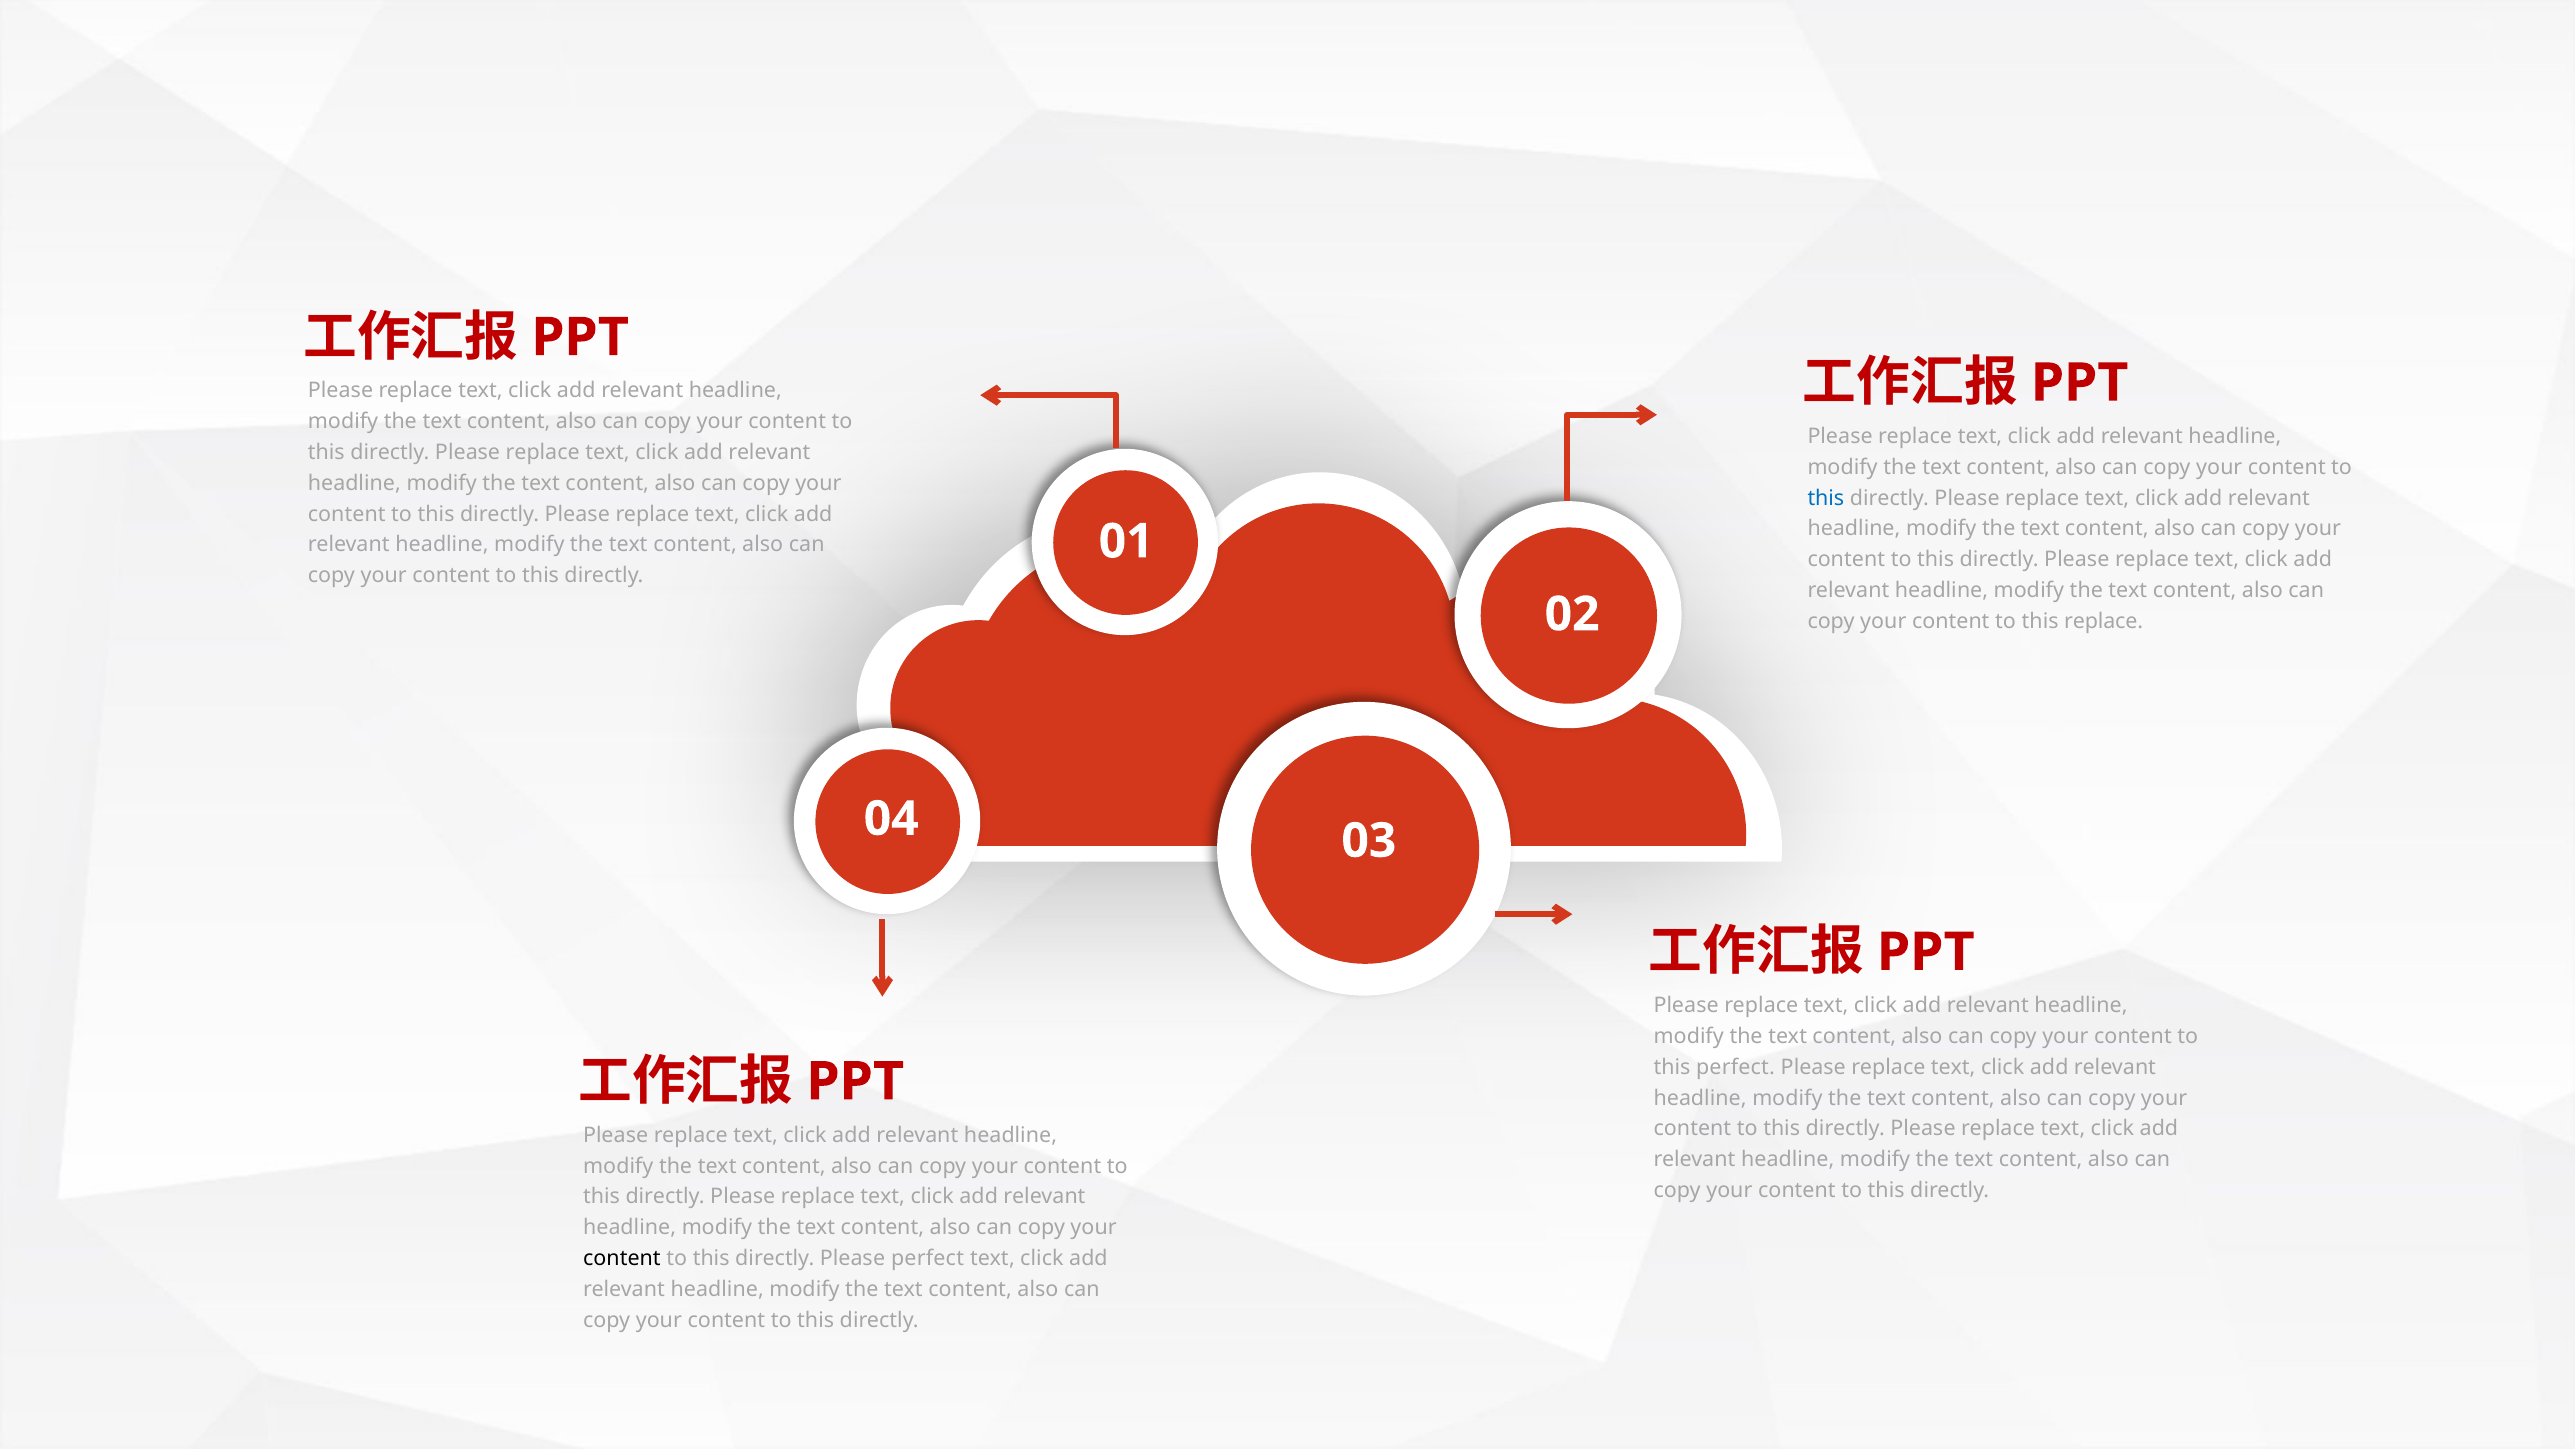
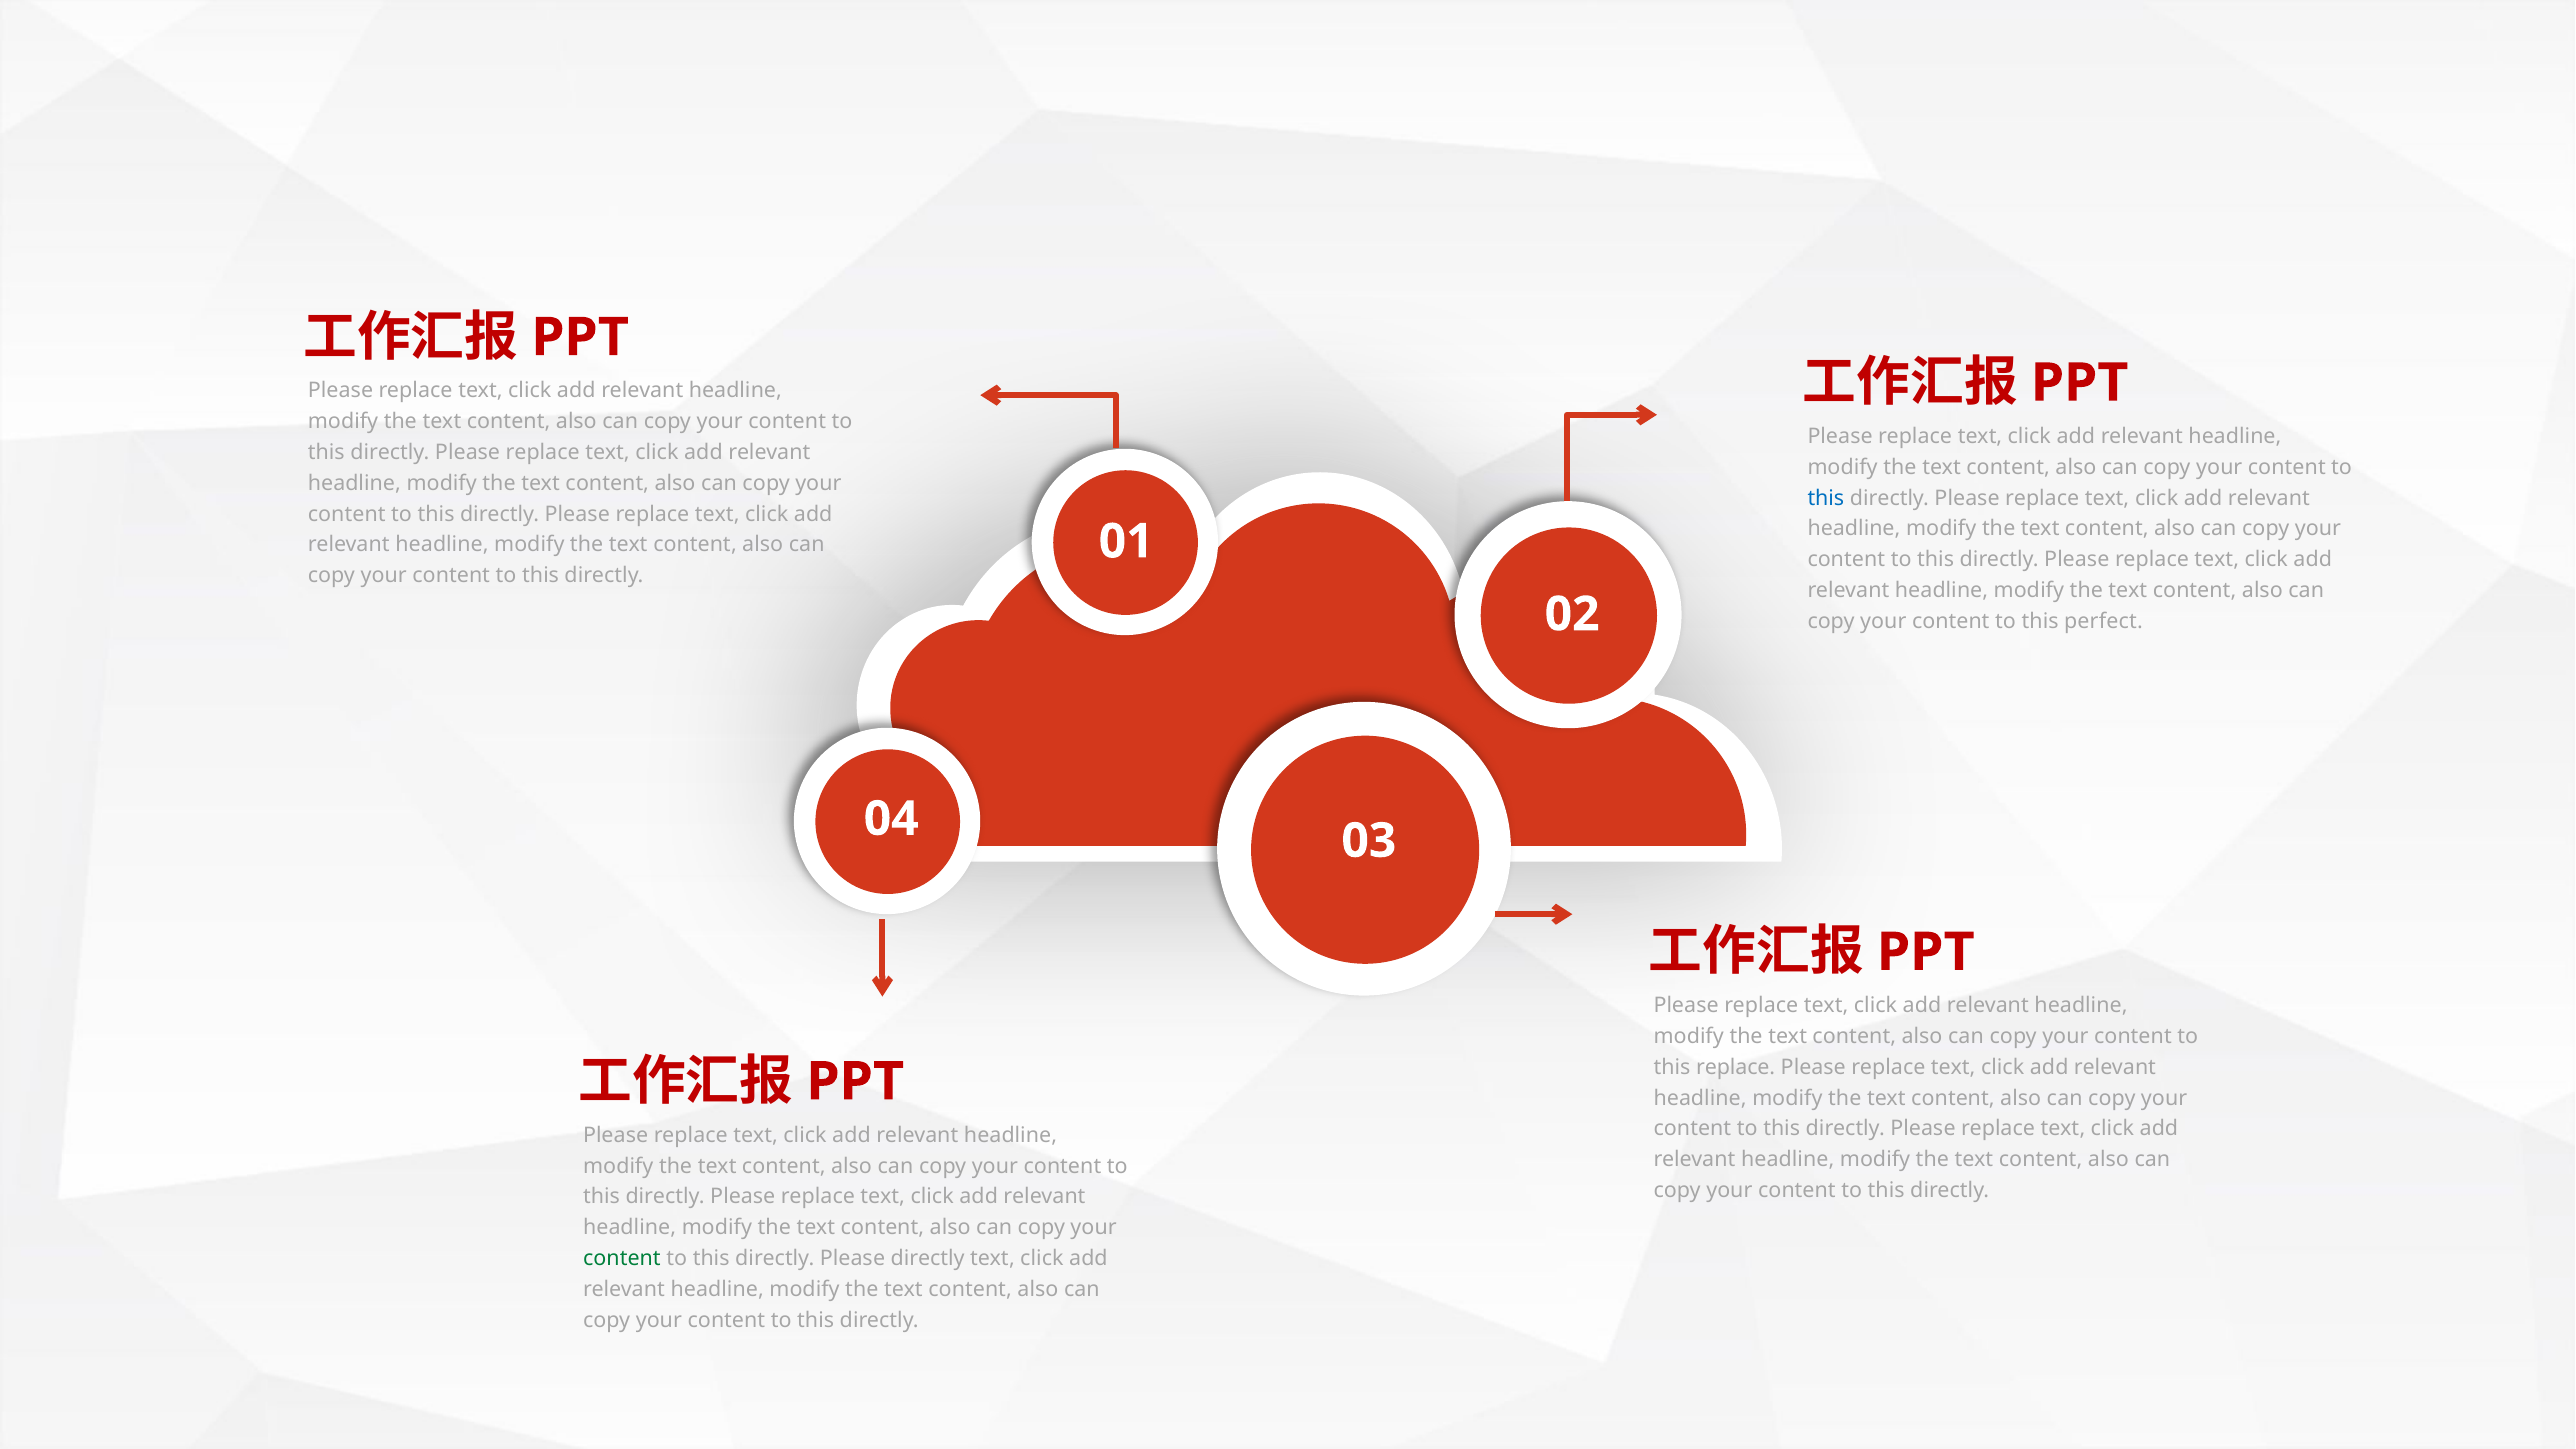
this replace: replace -> perfect (2103, 621)
this perfect: perfect -> replace (1736, 1067)
content colour: black -> green (622, 1258)
Please perfect: perfect -> directly (928, 1258)
